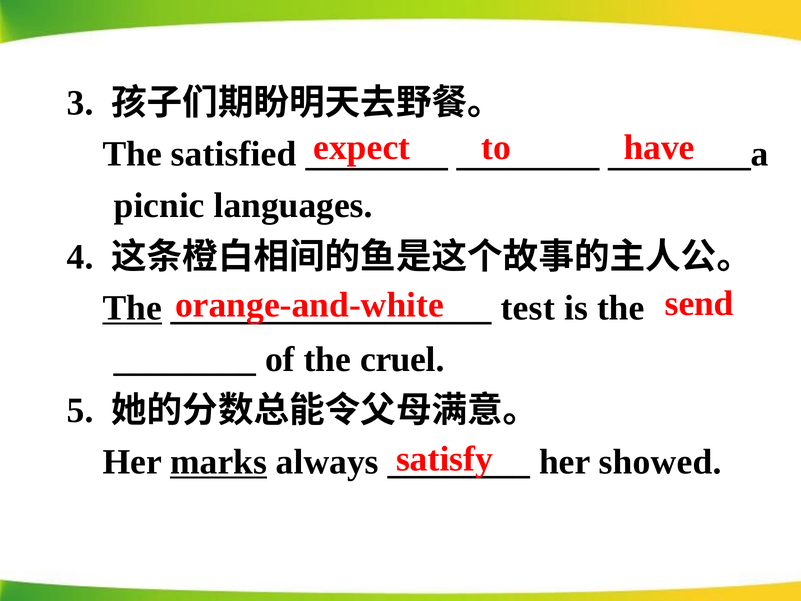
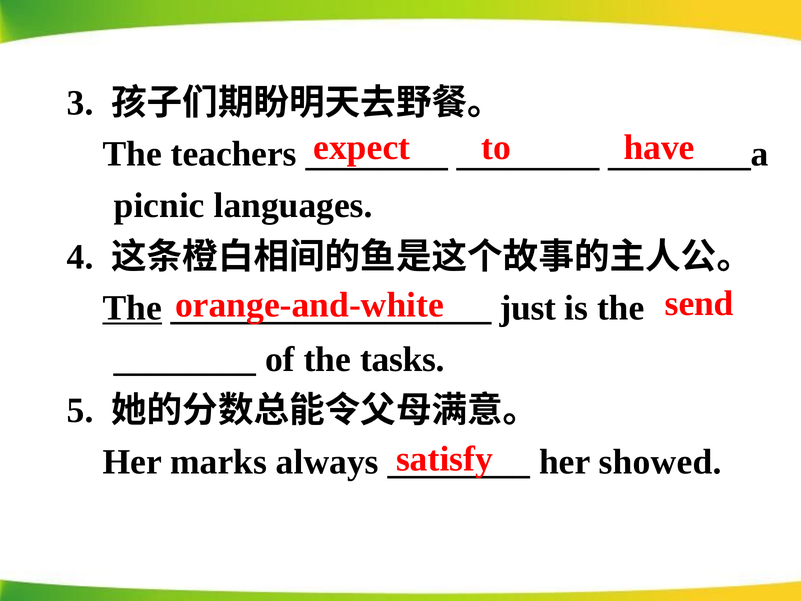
satisfied: satisfied -> teachers (234, 154)
test: test -> just (528, 308)
cruel: cruel -> tasks (402, 359)
marks underline: present -> none (219, 462)
